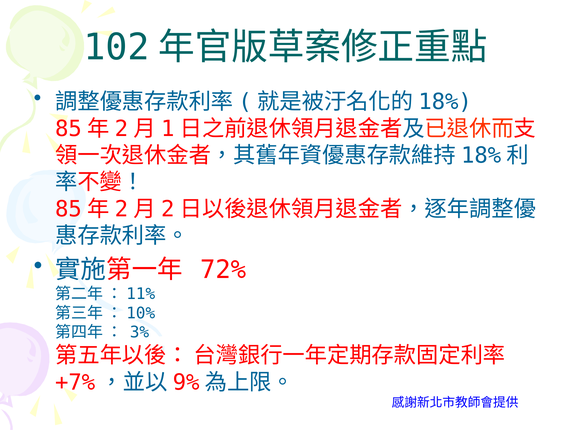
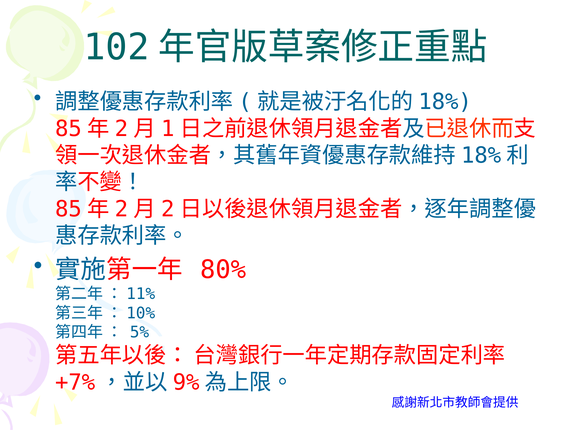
72%: 72% -> 80% (223, 270)
3%: 3% -> 5% (139, 332)
